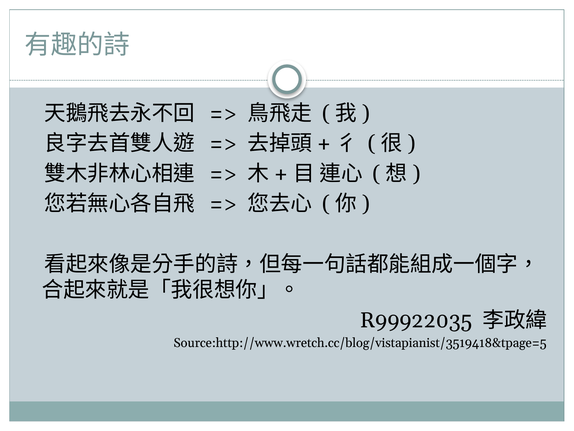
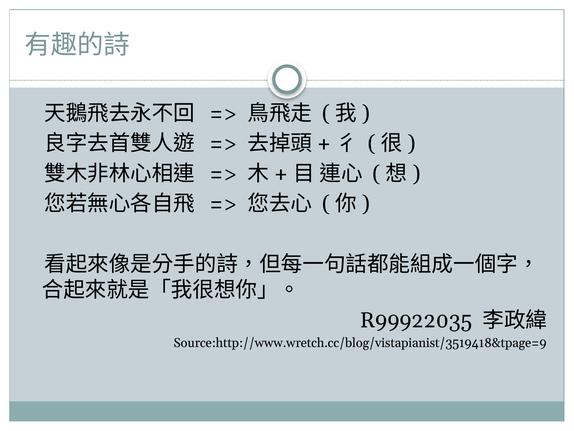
Source:http://www.wretch.cc/blog/vistapianist/3519418&tpage=5: Source:http://www.wretch.cc/blog/vistapianist/3519418&tpage=5 -> Source:http://www.wretch.cc/blog/vistapianist/3519418&tpage=9 (360, 342)
